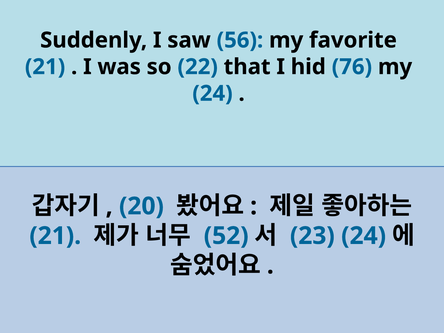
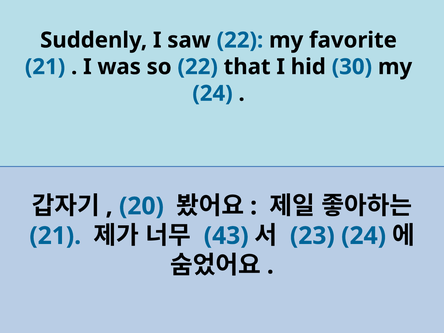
saw 56: 56 -> 22 (240, 40)
76: 76 -> 30 (352, 67)
52: 52 -> 43 (226, 236)
